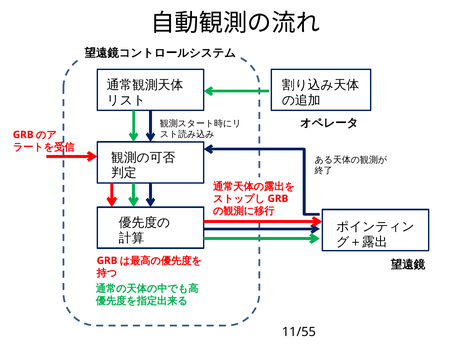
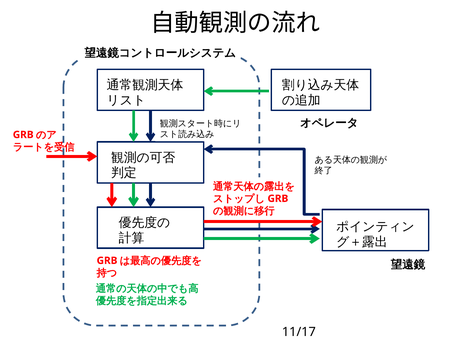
11/55: 11/55 -> 11/17 (299, 332)
